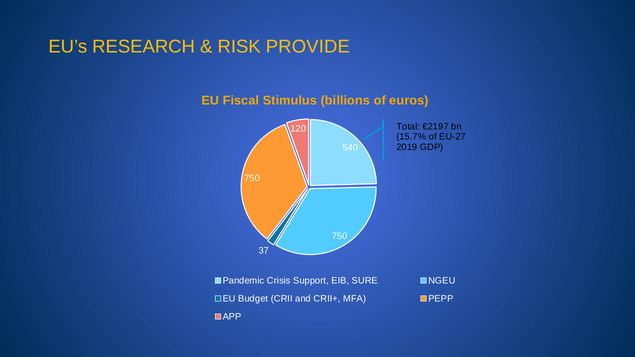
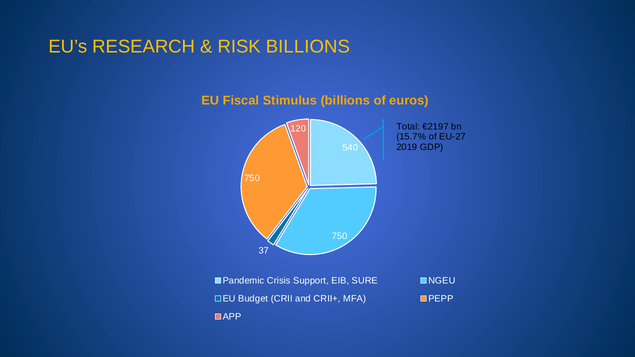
RISK PROVIDE: PROVIDE -> BILLIONS (308, 47)
